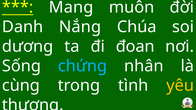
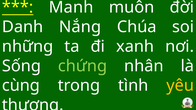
Mang: Mang -> Manh (71, 7)
dương: dương -> những (28, 46)
đoan: đoan -> xanh (135, 46)
chứng colour: light blue -> light green (83, 66)
